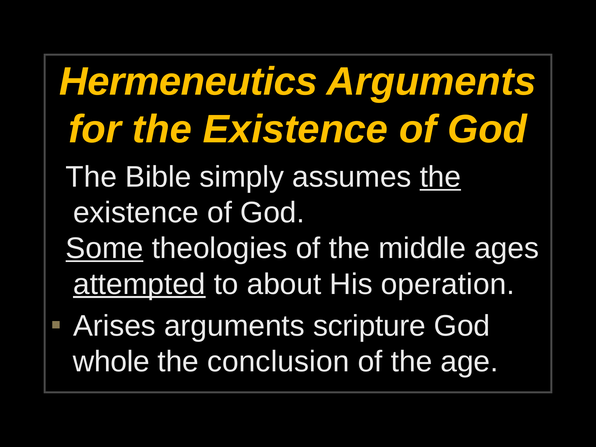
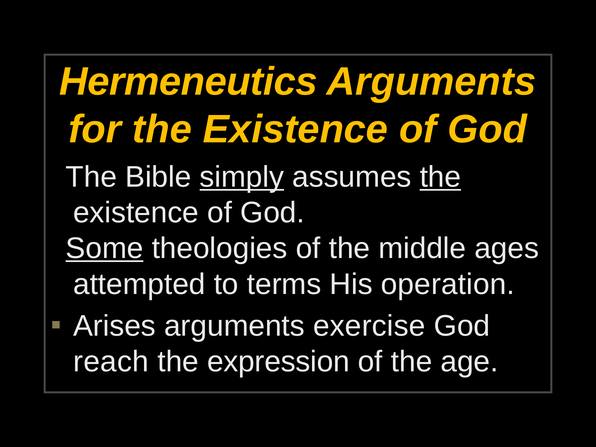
simply underline: none -> present (242, 177)
attempted underline: present -> none (139, 284)
about: about -> terms (284, 284)
scripture: scripture -> exercise (369, 326)
whole: whole -> reach (111, 362)
conclusion: conclusion -> expression (278, 362)
